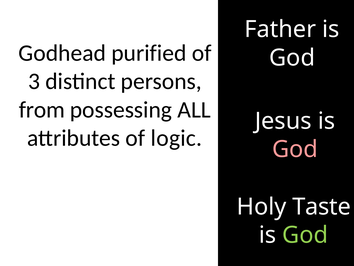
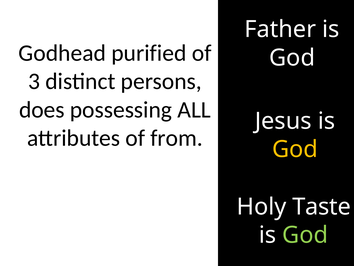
from: from -> does (42, 110)
logic: logic -> from (177, 138)
God colour: pink -> yellow (295, 149)
